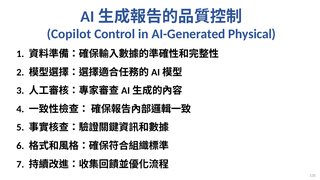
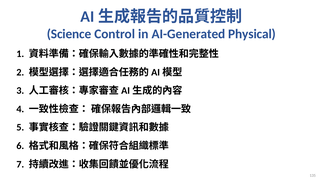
Copilot: Copilot -> Science (69, 34)
